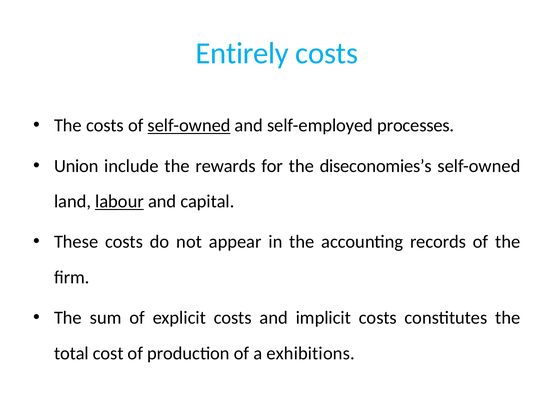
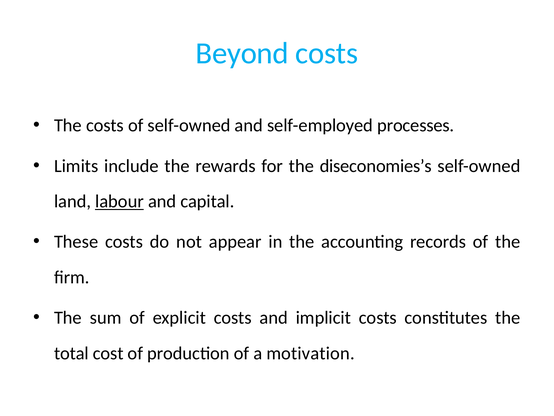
Entirely: Entirely -> Beyond (242, 53)
self-owned underline: present -> none (189, 125)
Union: Union -> Limits (76, 166)
exhibitions: exhibitions -> motivation (311, 353)
